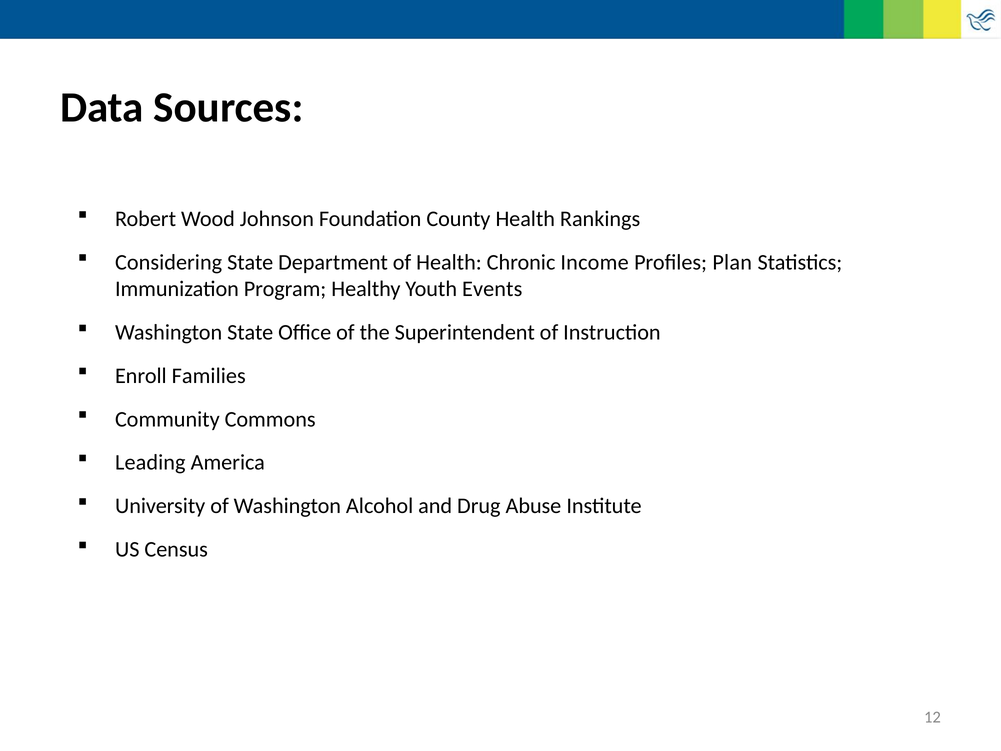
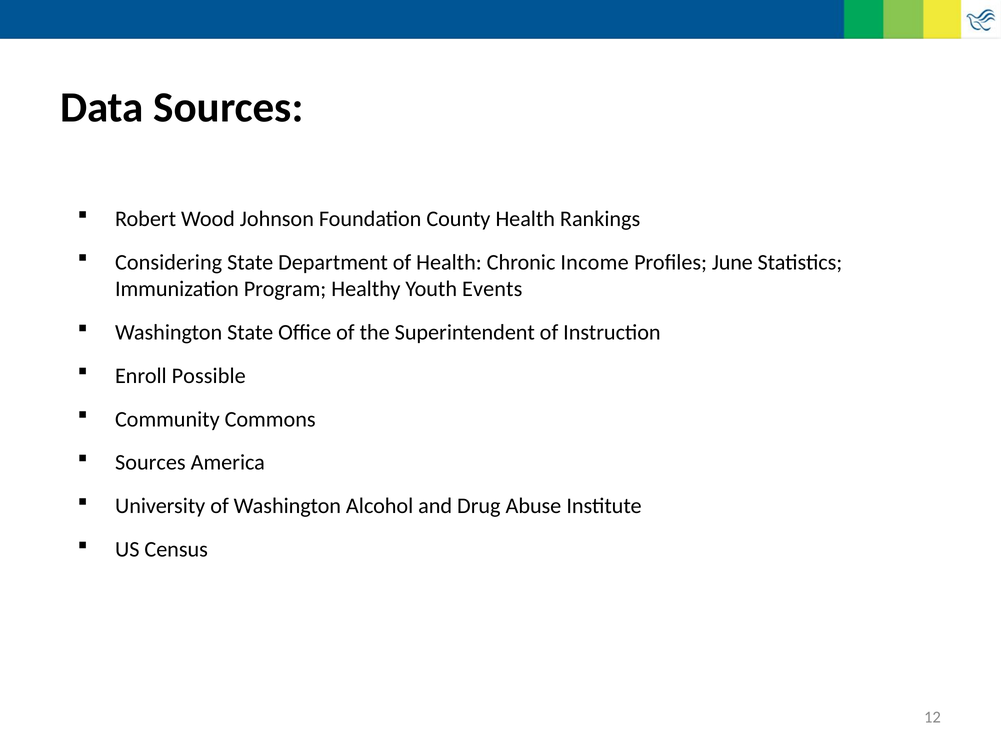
Plan: Plan -> June (732, 262)
Families: Families -> Possible (209, 376)
Leading: Leading -> Sources (150, 462)
